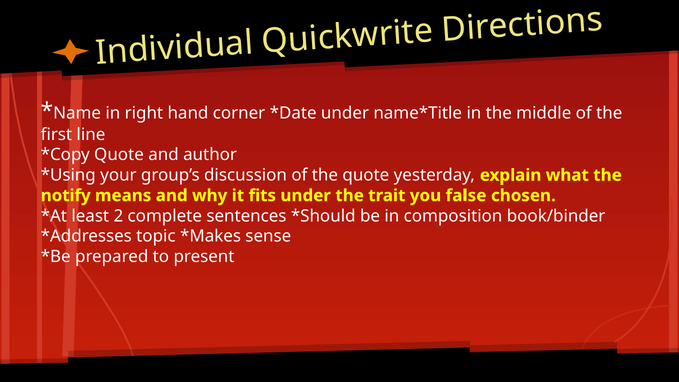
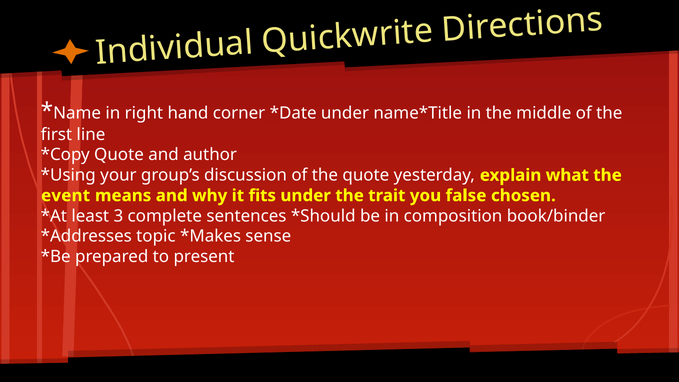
notify: notify -> event (66, 196)
2: 2 -> 3 (118, 216)
